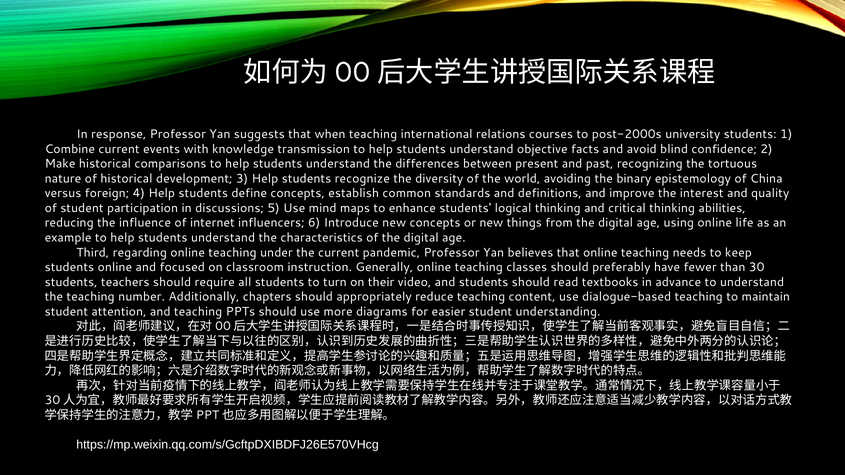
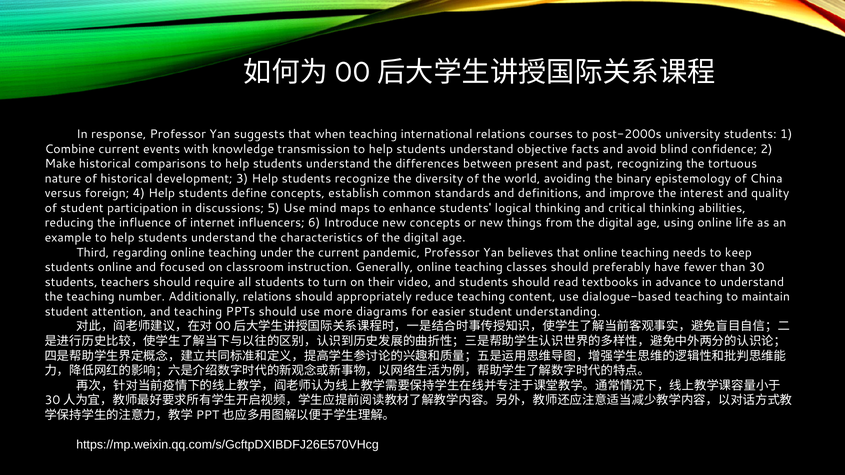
Additionally chapters: chapters -> relations (267, 297)
